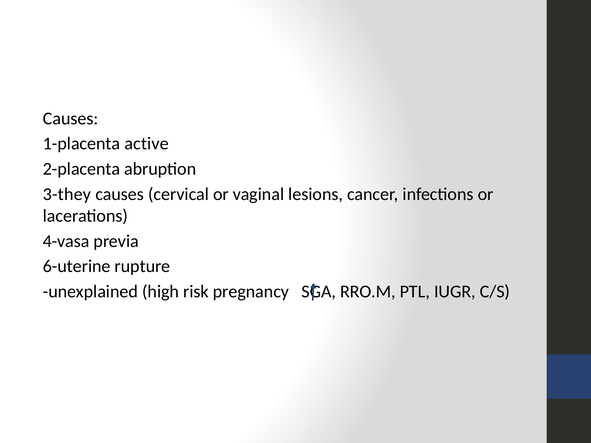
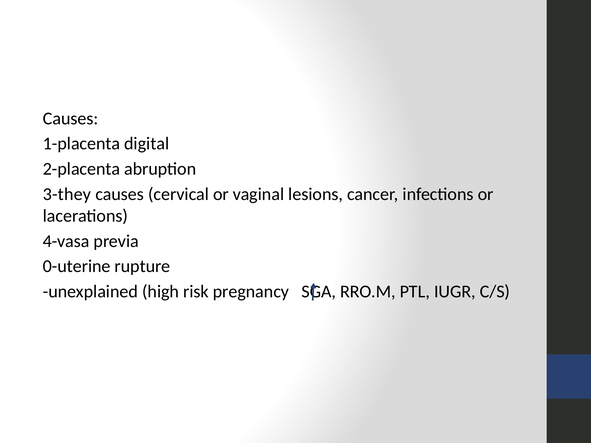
active: active -> digital (147, 144)
6-uterine: 6-uterine -> 0-uterine (77, 266)
